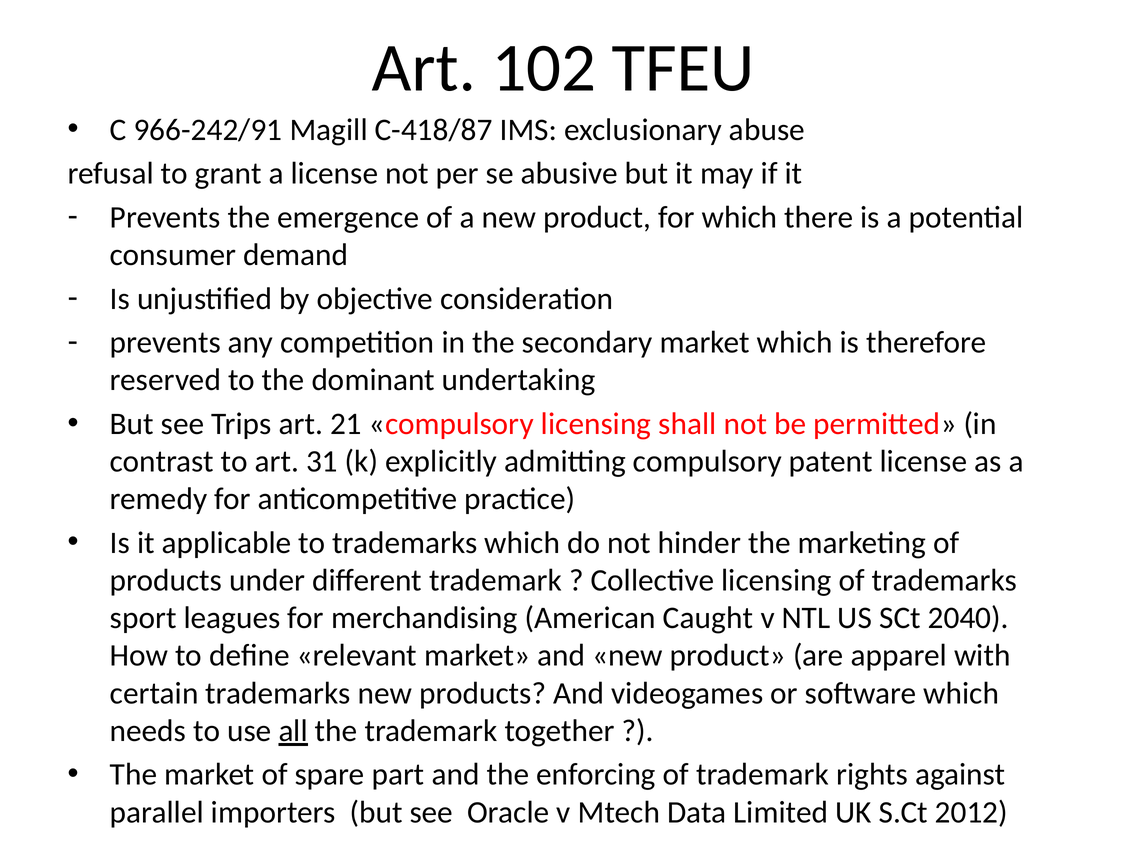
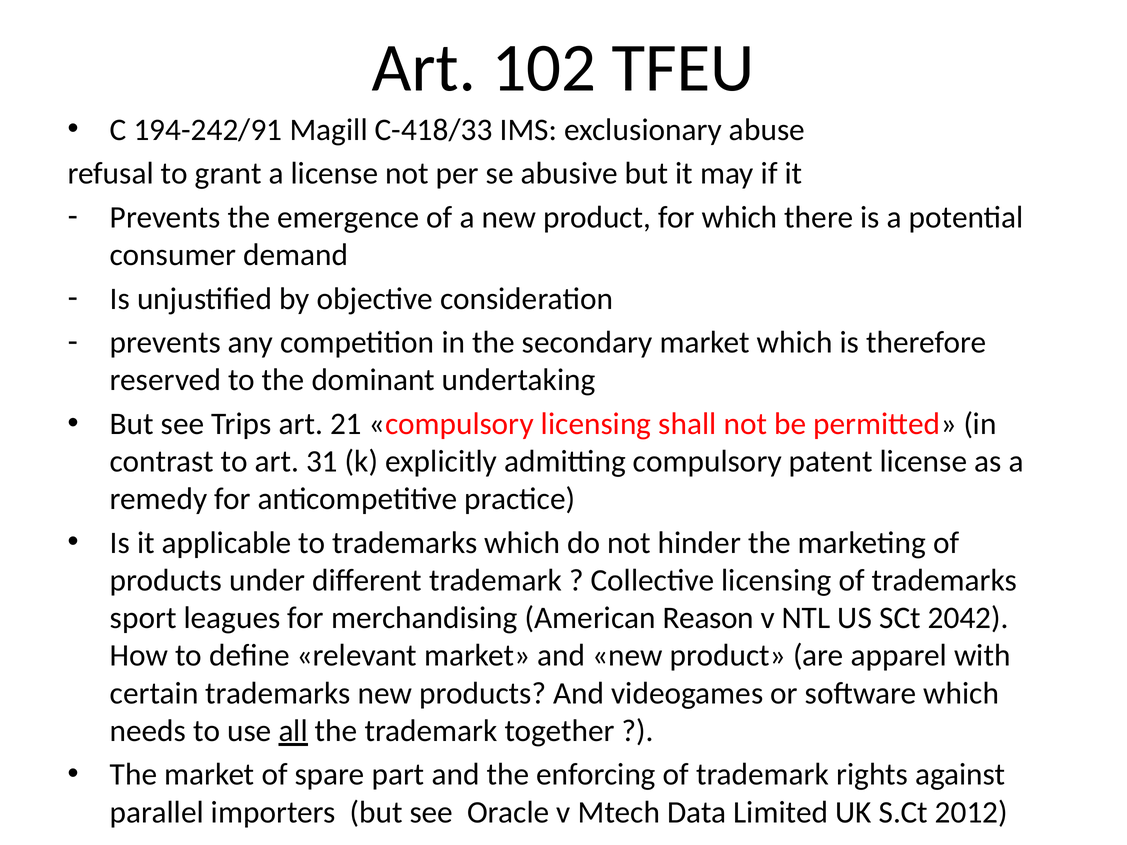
966-242/91: 966-242/91 -> 194-242/91 (208, 130)
C-418/87: C-418/87 -> C-418/33 (434, 130)
Caught: Caught -> Reason (708, 618)
2040: 2040 -> 2042 (968, 618)
